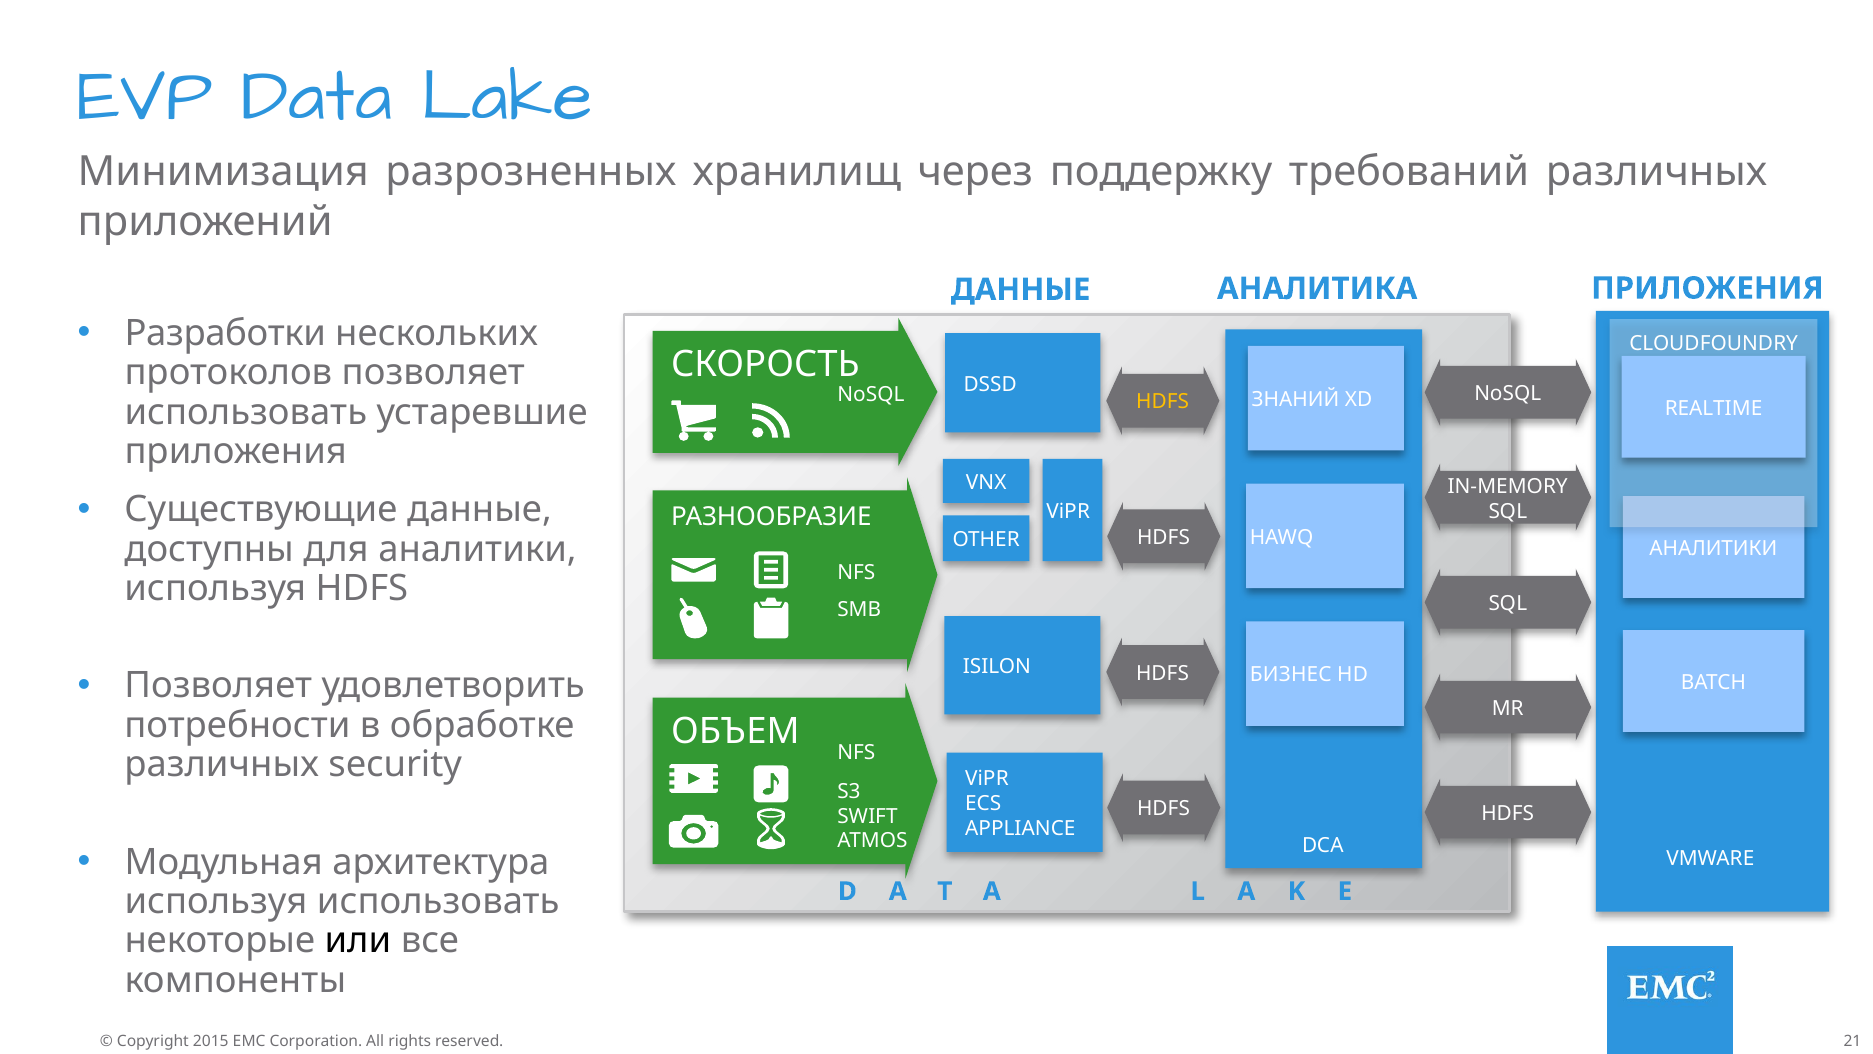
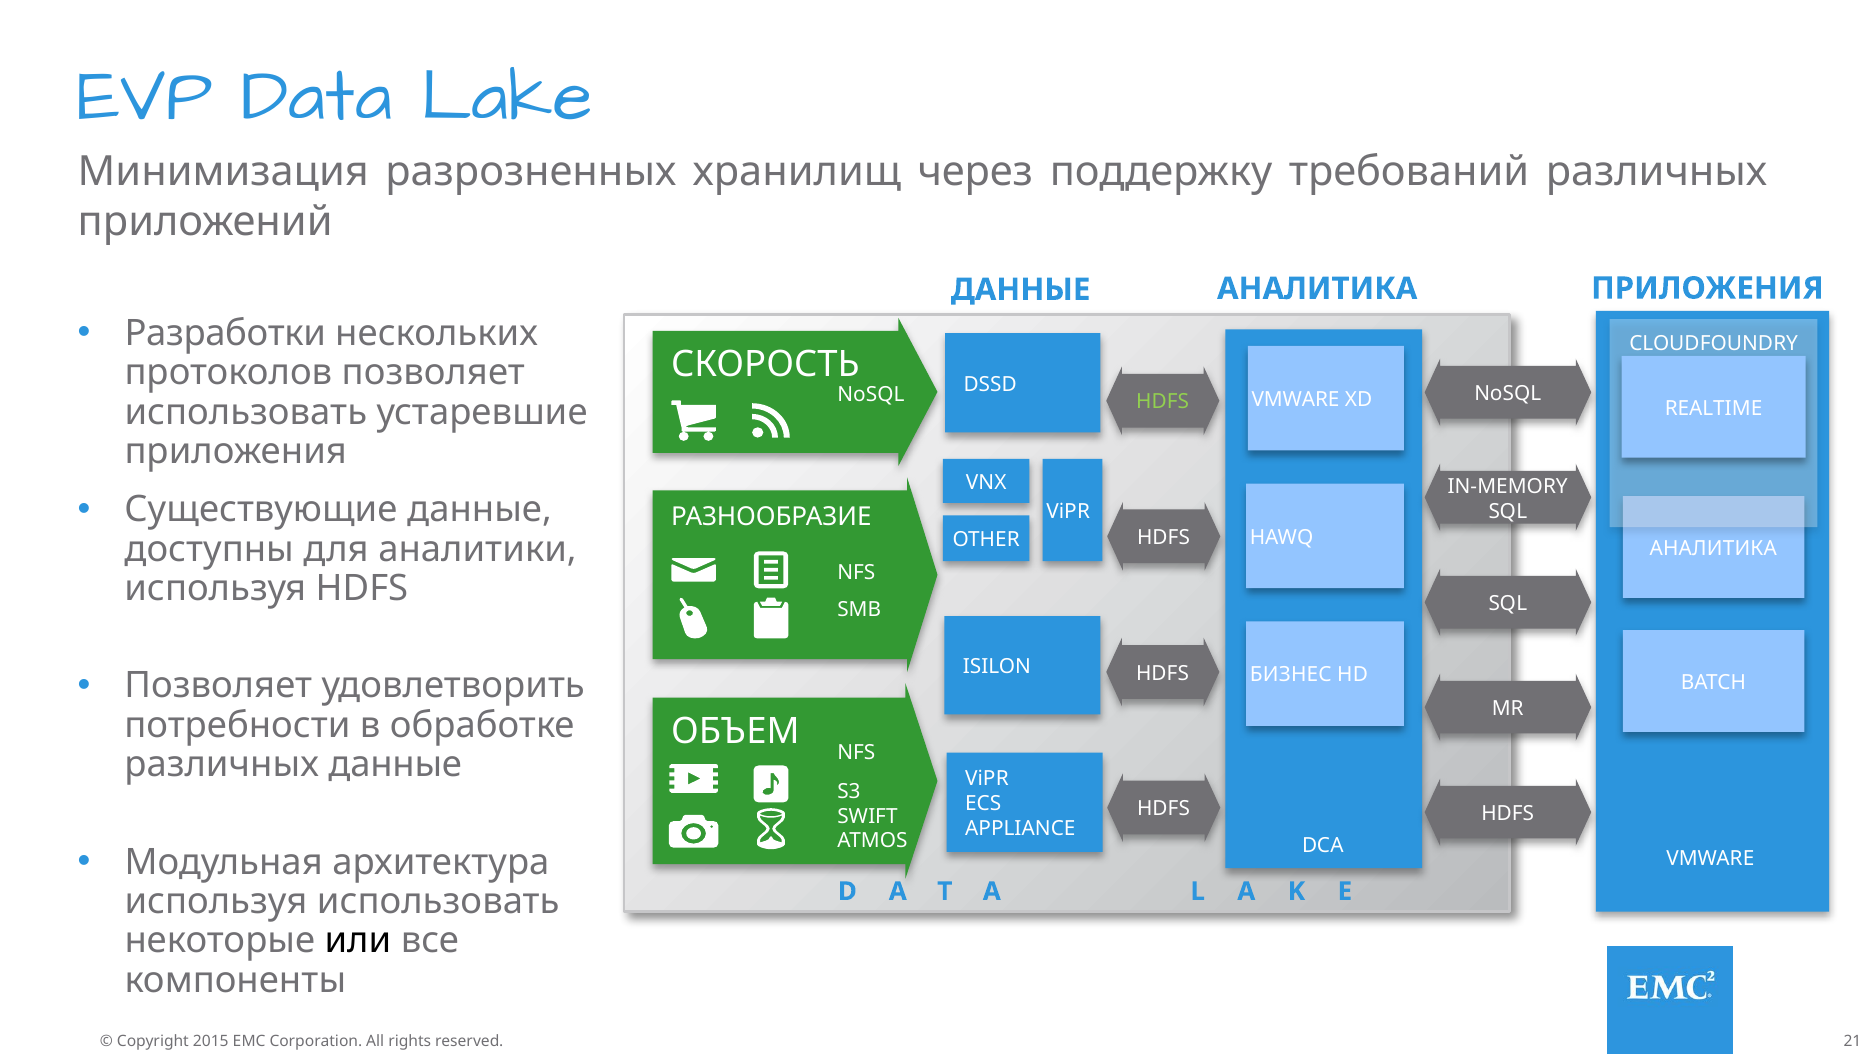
ЗНАНИЙ: ЗНАНИЙ -> VMWARE (1296, 400)
HDFS colour: yellow -> light green (1163, 402)
АНАЛИТИКИ: АНАЛИТИКИ -> АНАЛИТИКА (1713, 548)
различных security: security -> данные (395, 764)
